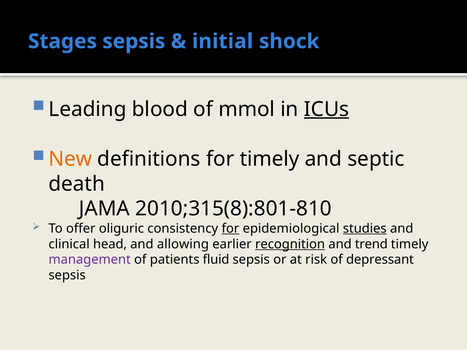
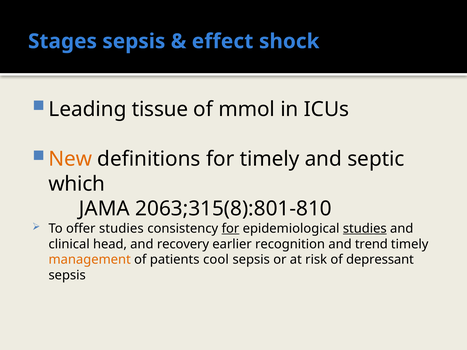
initial: initial -> effect (223, 41)
blood: blood -> tissue (160, 109)
ICUs underline: present -> none (327, 109)
death: death -> which (77, 184)
2010;315(8):801-810: 2010;315(8):801-810 -> 2063;315(8):801-810 (234, 209)
offer oliguric: oliguric -> studies (121, 229)
allowing: allowing -> recovery (183, 244)
recognition underline: present -> none (290, 244)
management colour: purple -> orange (90, 260)
fluid: fluid -> cool (216, 260)
